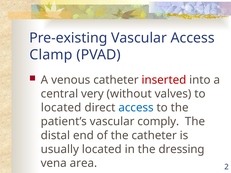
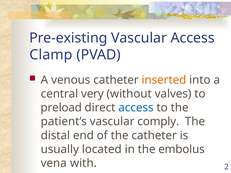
inserted colour: red -> orange (164, 80)
located: located -> preload (61, 108)
dressing: dressing -> embolus (182, 149)
area: area -> with (83, 163)
